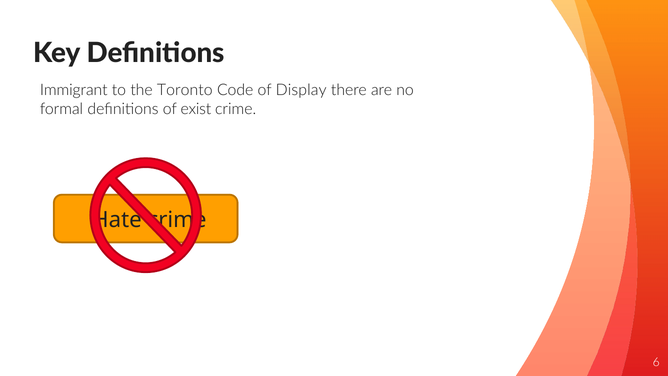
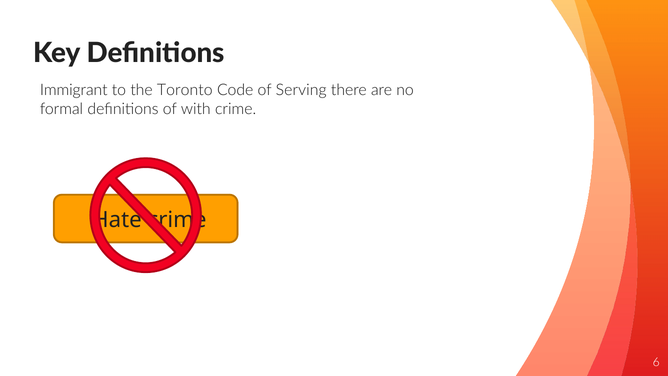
Display: Display -> Serving (301, 90)
exist: exist -> with (196, 109)
